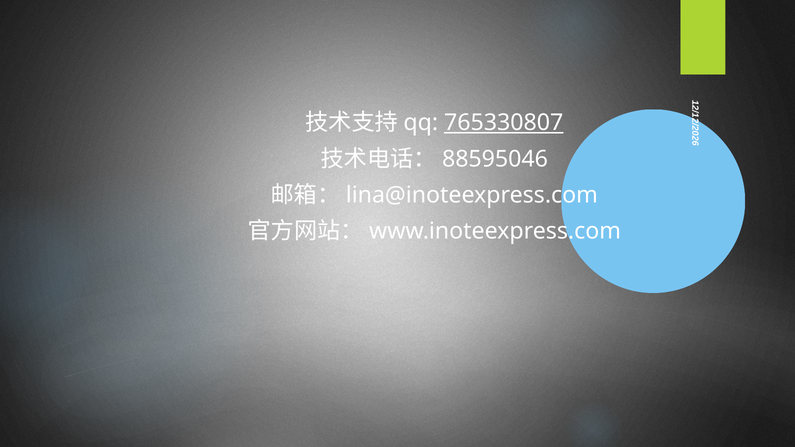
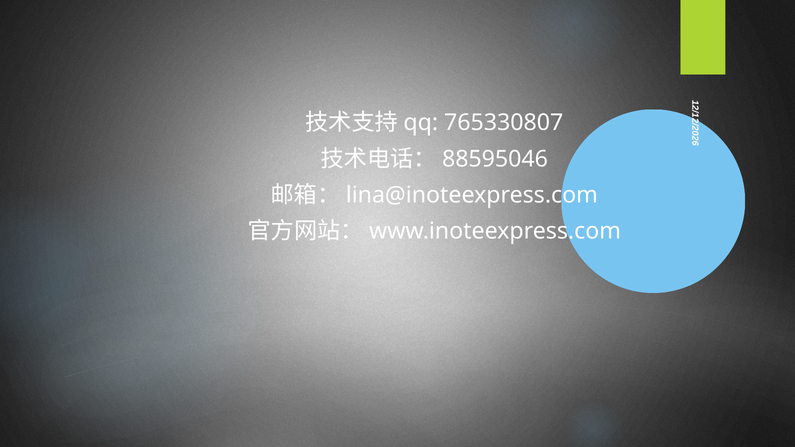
765330807 underline: present -> none (504, 123)
